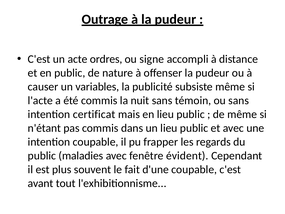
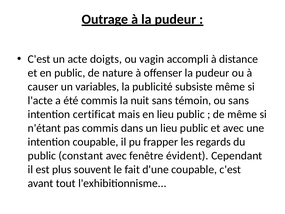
ordres: ordres -> doigts (106, 59)
signe: signe -> vagin (152, 59)
maladies: maladies -> constant (81, 155)
